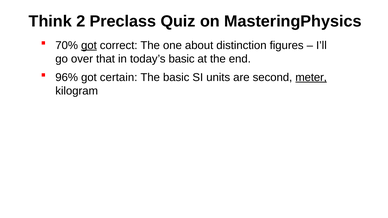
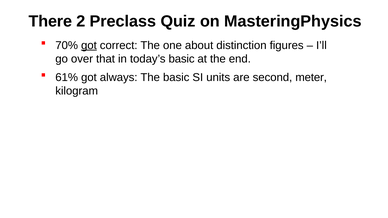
Think: Think -> There (50, 21)
96%: 96% -> 61% (67, 77)
certain: certain -> always (119, 77)
meter underline: present -> none (311, 77)
